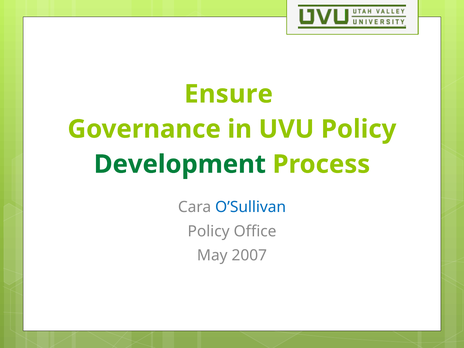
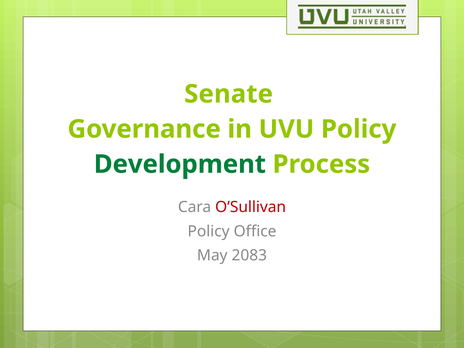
Ensure: Ensure -> Senate (229, 94)
O’Sullivan colour: blue -> red (251, 207)
2007: 2007 -> 2083 (249, 256)
